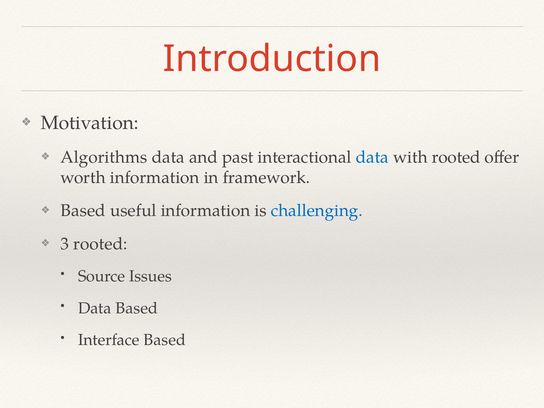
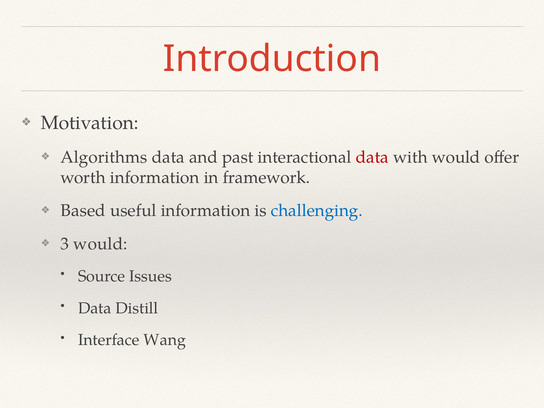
data colour: blue -> red (372, 157)
with rooted: rooted -> would (456, 157)
3 rooted: rooted -> would (100, 244)
Data Based: Based -> Distill (137, 308)
Interface Based: Based -> Wang (165, 340)
